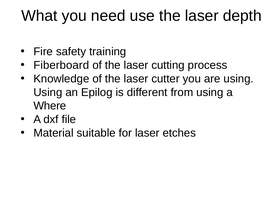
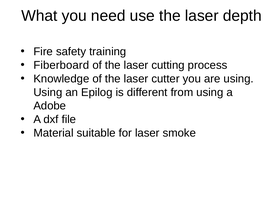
Where: Where -> Adobe (50, 106)
etches: etches -> smoke (179, 133)
